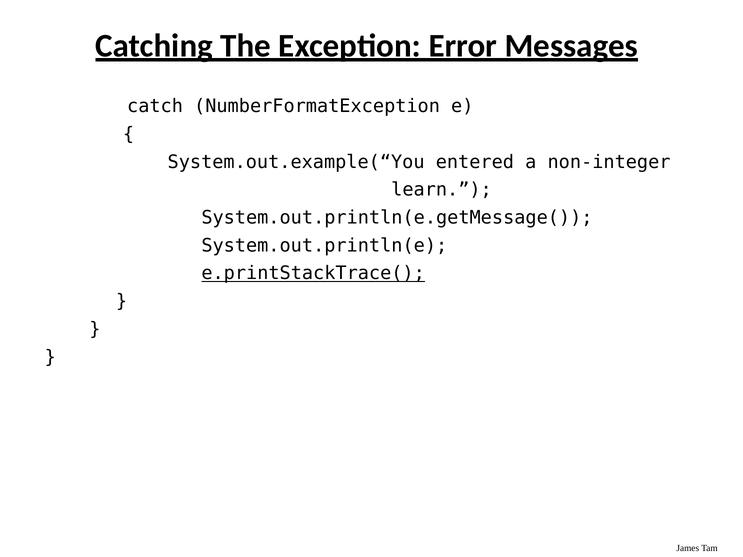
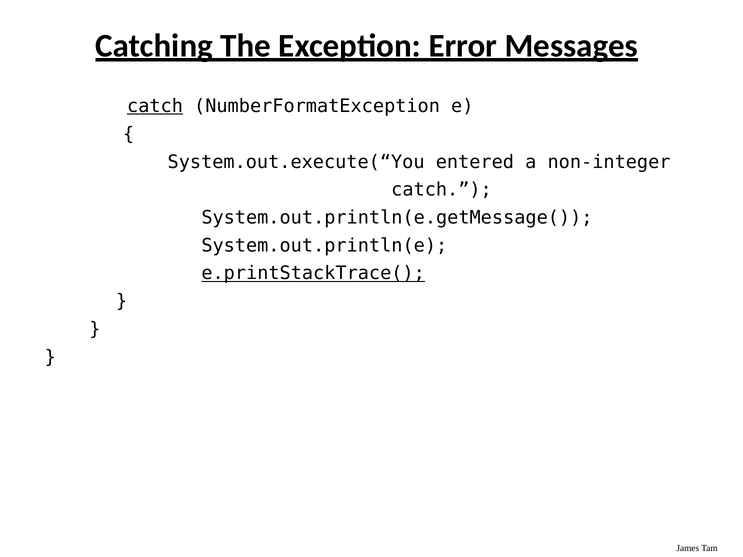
catch underline: none -> present (155, 106)
System.out.example(“You: System.out.example(“You -> System.out.execute(“You (296, 162)
learn: learn -> catch (442, 190)
